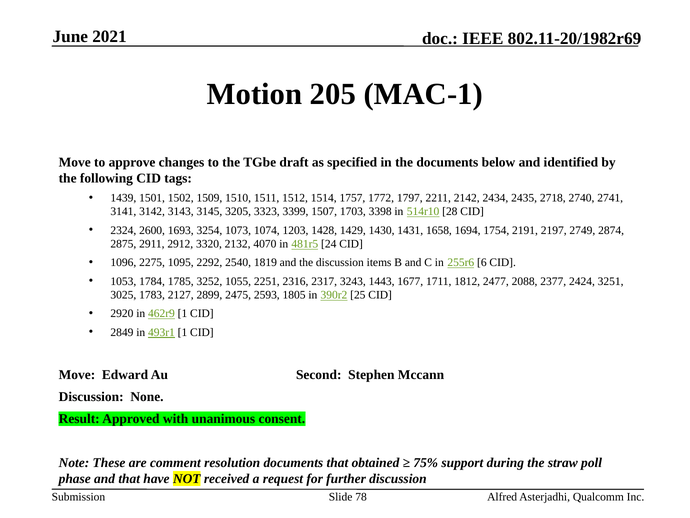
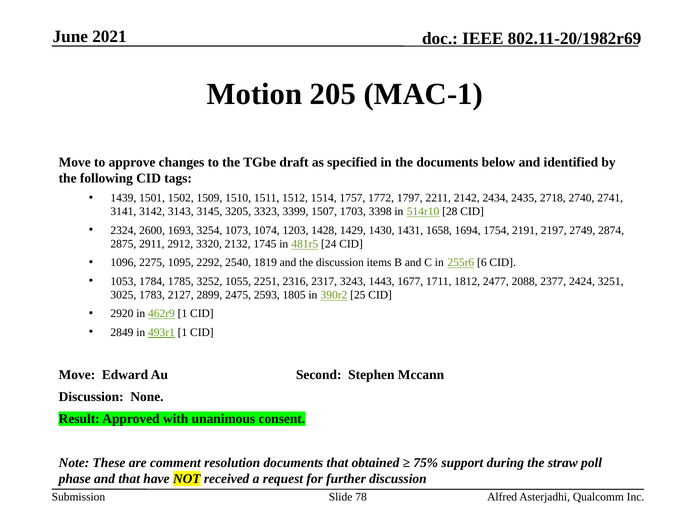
4070: 4070 -> 1745 (265, 244)
